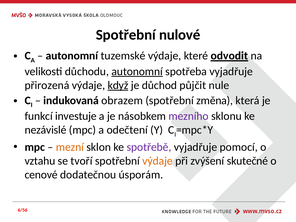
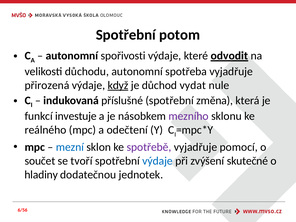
nulové: nulové -> potom (180, 35)
tuzemské: tuzemské -> spořivosti (123, 56)
autonomní underline: present -> none (137, 71)
půjčit: půjčit -> vydat (193, 85)
obrazem: obrazem -> příslušné (122, 101)
nezávislé: nezávislé -> reálného (46, 130)
mezní colour: orange -> blue (70, 147)
vztahu: vztahu -> součet (40, 161)
výdaje colour: orange -> blue (158, 161)
cenové: cenové -> hladiny (41, 175)
úsporám: úsporám -> jednotek (141, 175)
